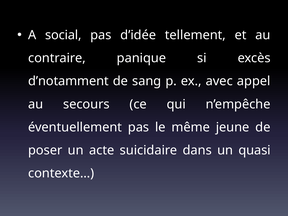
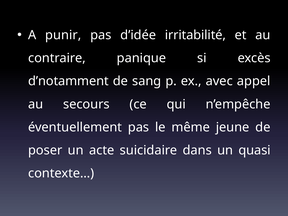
social: social -> punir (63, 35)
tellement: tellement -> irritabilité (195, 35)
